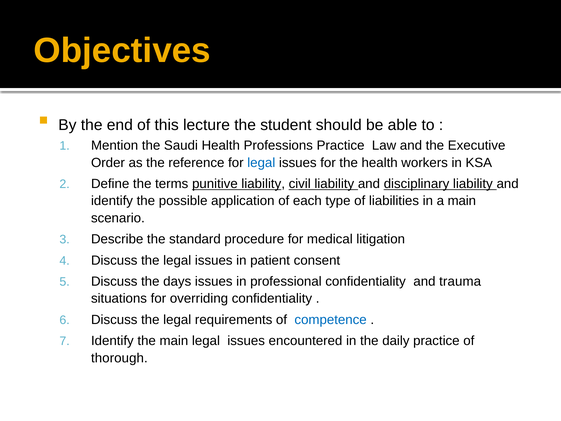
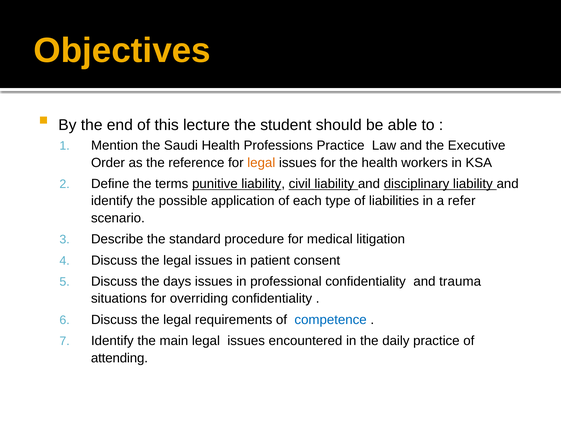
legal colour: blue -> orange (261, 163)
a main: main -> refer (462, 201)
thorough: thorough -> attending (119, 358)
